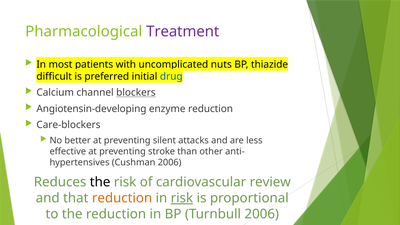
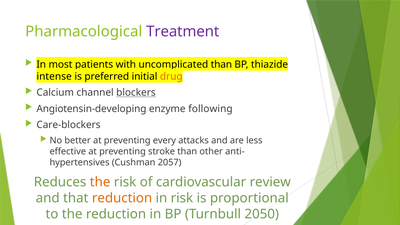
nuts: nuts -> than (221, 64)
difficult: difficult -> intense (54, 76)
drug colour: blue -> orange (171, 76)
enzyme reduction: reduction -> following (210, 109)
silent: silent -> every (164, 140)
Cushman 2006: 2006 -> 2057 (170, 162)
the colour: black -> orange (100, 182)
risk underline: present -> none (182, 198)
Turnbull 2006: 2006 -> 2050 (262, 214)
